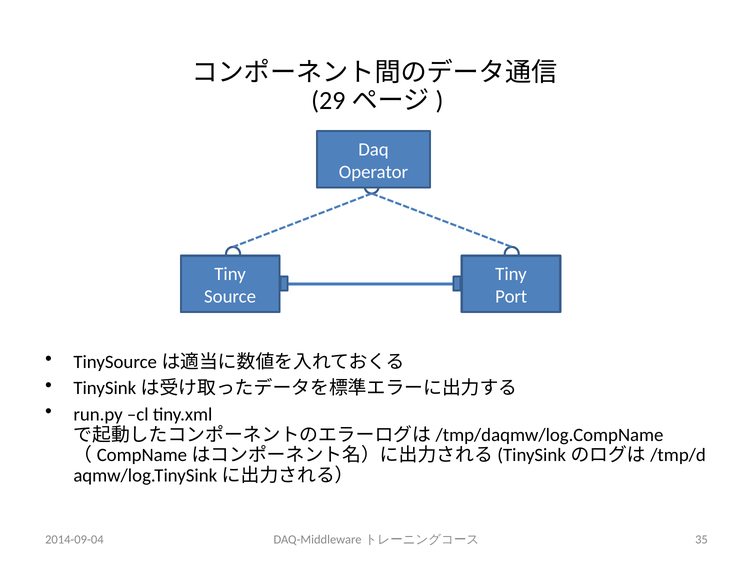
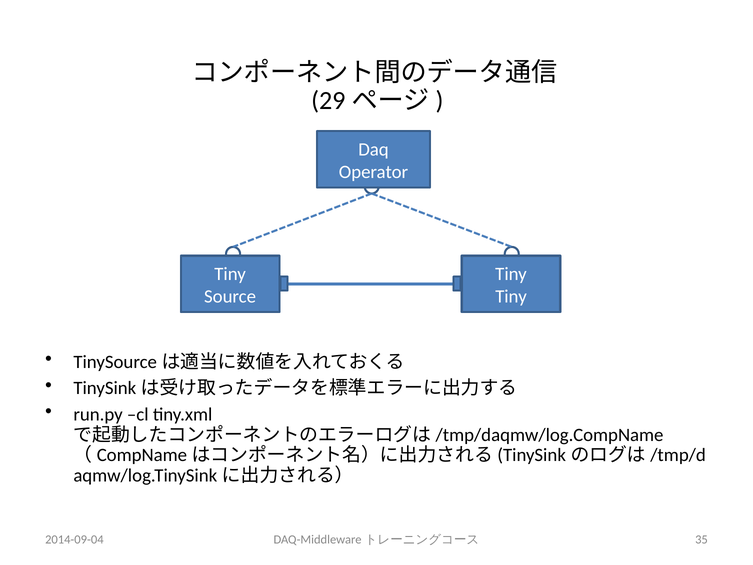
Port: Port -> Tiny (511, 296)
